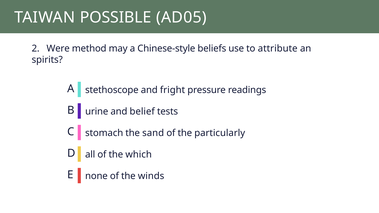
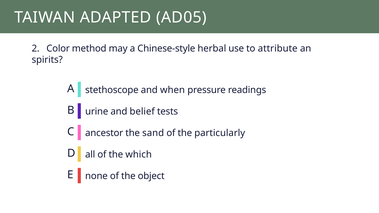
POSSIBLE: POSSIBLE -> ADAPTED (115, 18)
Were: Were -> Color (58, 48)
beliefs: beliefs -> herbal (212, 48)
fright: fright -> when (173, 90)
stomach: stomach -> ancestor (104, 133)
winds: winds -> object (151, 176)
